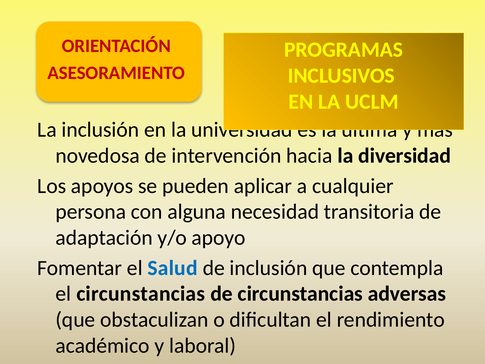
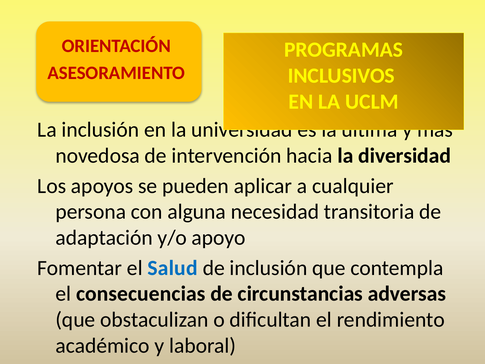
el circunstancias: circunstancias -> consecuencias (141, 294)
